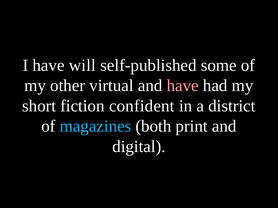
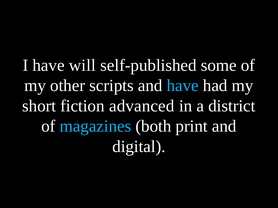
virtual: virtual -> scripts (111, 86)
have colour: pink -> light blue (183, 86)
confident: confident -> advanced (142, 106)
